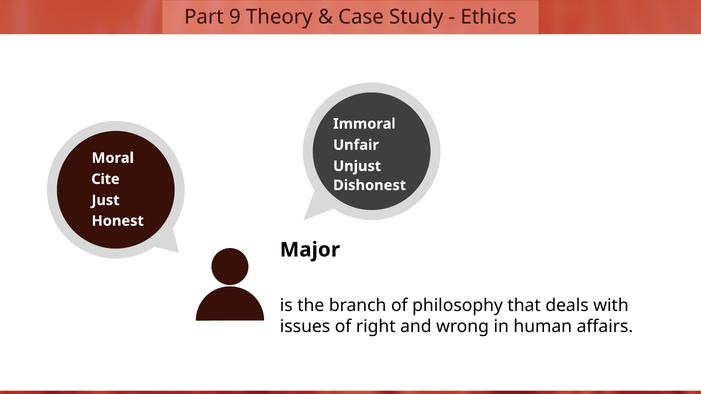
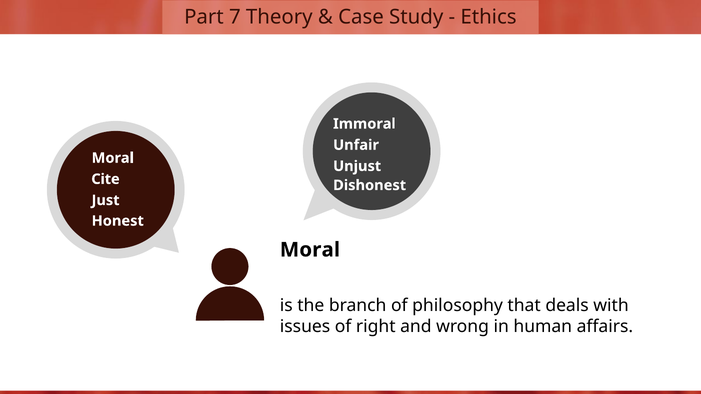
9: 9 -> 7 (235, 17)
Major: Major -> Moral (310, 250)
